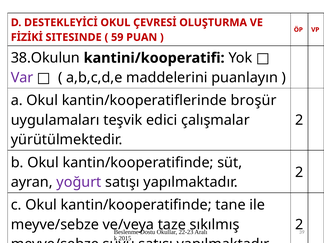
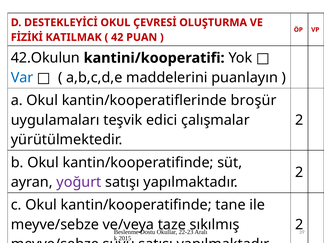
SITESINDE: SITESINDE -> KATILMAK (74, 37)
59: 59 -> 42 (117, 37)
38.Okulun: 38.Okulun -> 42.Okulun (45, 58)
Var colour: purple -> blue (22, 78)
